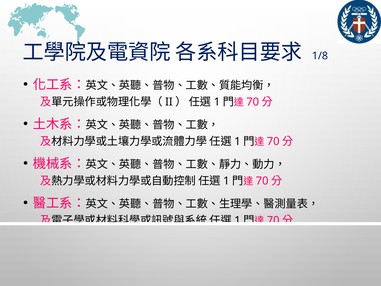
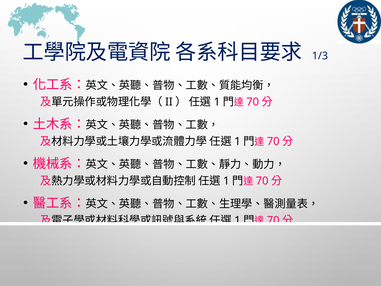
1/8: 1/8 -> 1/3 (320, 56)
